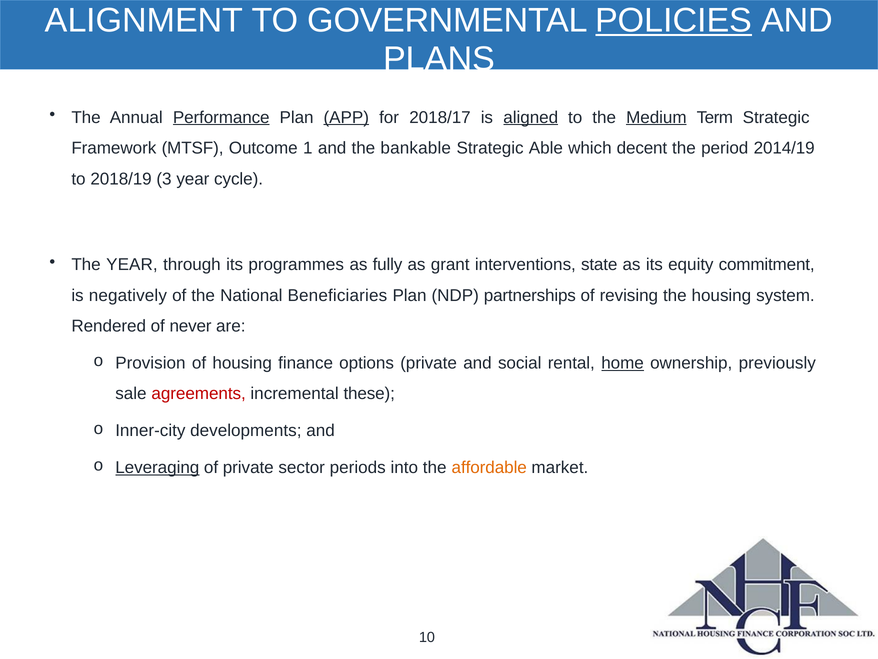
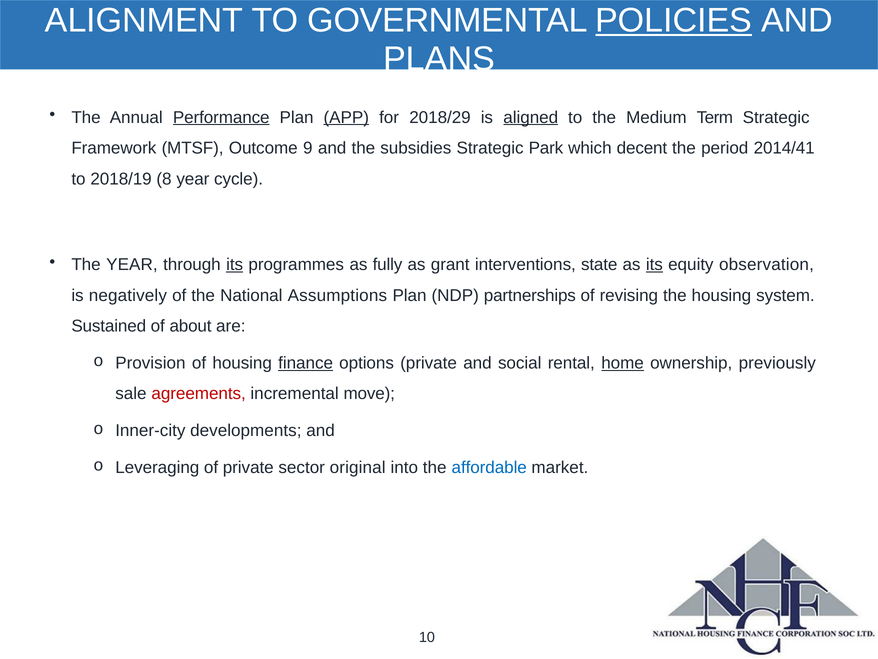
2018/17: 2018/17 -> 2018/29 (440, 117)
Medium underline: present -> none (656, 117)
1: 1 -> 9 (308, 148)
bankable: bankable -> subsidies (416, 148)
Able: Able -> Park (546, 148)
2014/19: 2014/19 -> 2014/41 (784, 148)
3: 3 -> 8 (164, 179)
its underline: none -> present (235, 265)
its underline: none -> present (654, 265)
commitment: commitment -> observation (766, 265)
Beneficiaries: Beneficiaries -> Assumptions (337, 295)
Rendered: Rendered -> Sustained (109, 326)
never: never -> about (191, 326)
finance underline: none -> present (306, 363)
these: these -> move (369, 394)
Leveraging underline: present -> none (157, 467)
periods: periods -> original (358, 467)
affordable colour: orange -> blue (489, 467)
